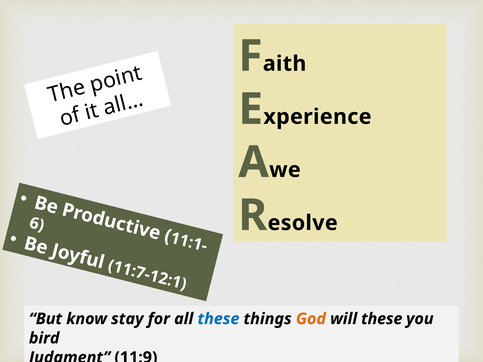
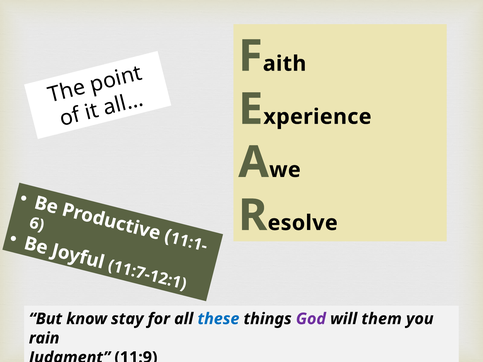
God colour: orange -> purple (311, 319)
will these: these -> them (382, 319)
bird: bird -> rain (44, 338)
